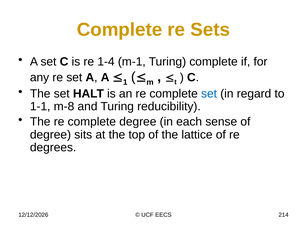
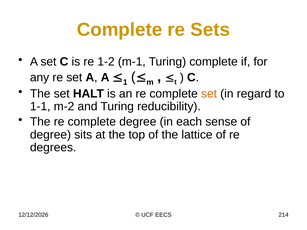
1-4: 1-4 -> 1-2 (106, 62)
set colour: blue -> orange (209, 94)
m-8: m-8 -> m-2 (64, 107)
